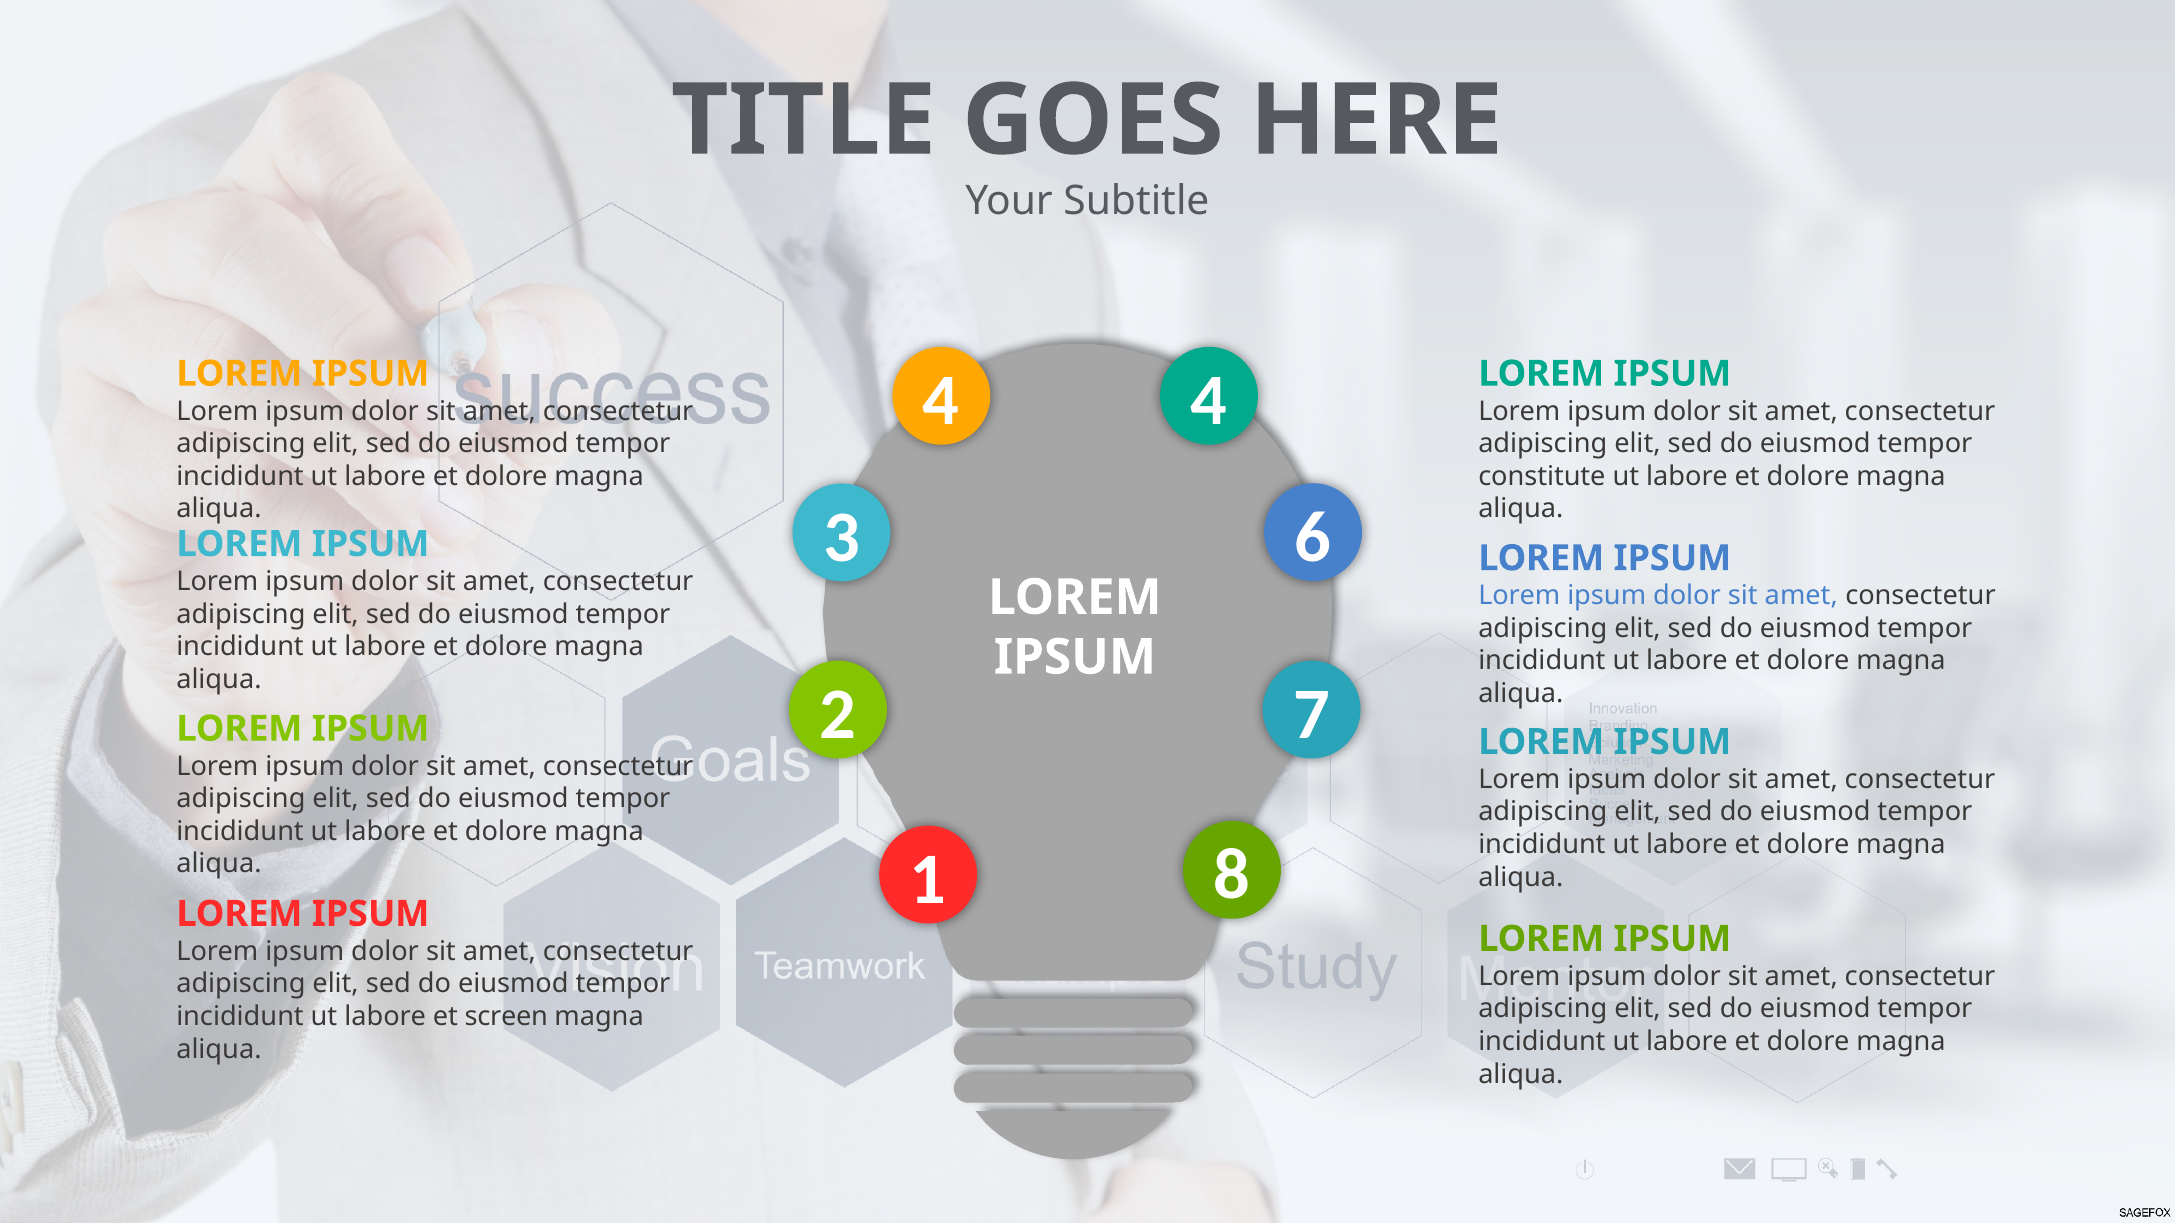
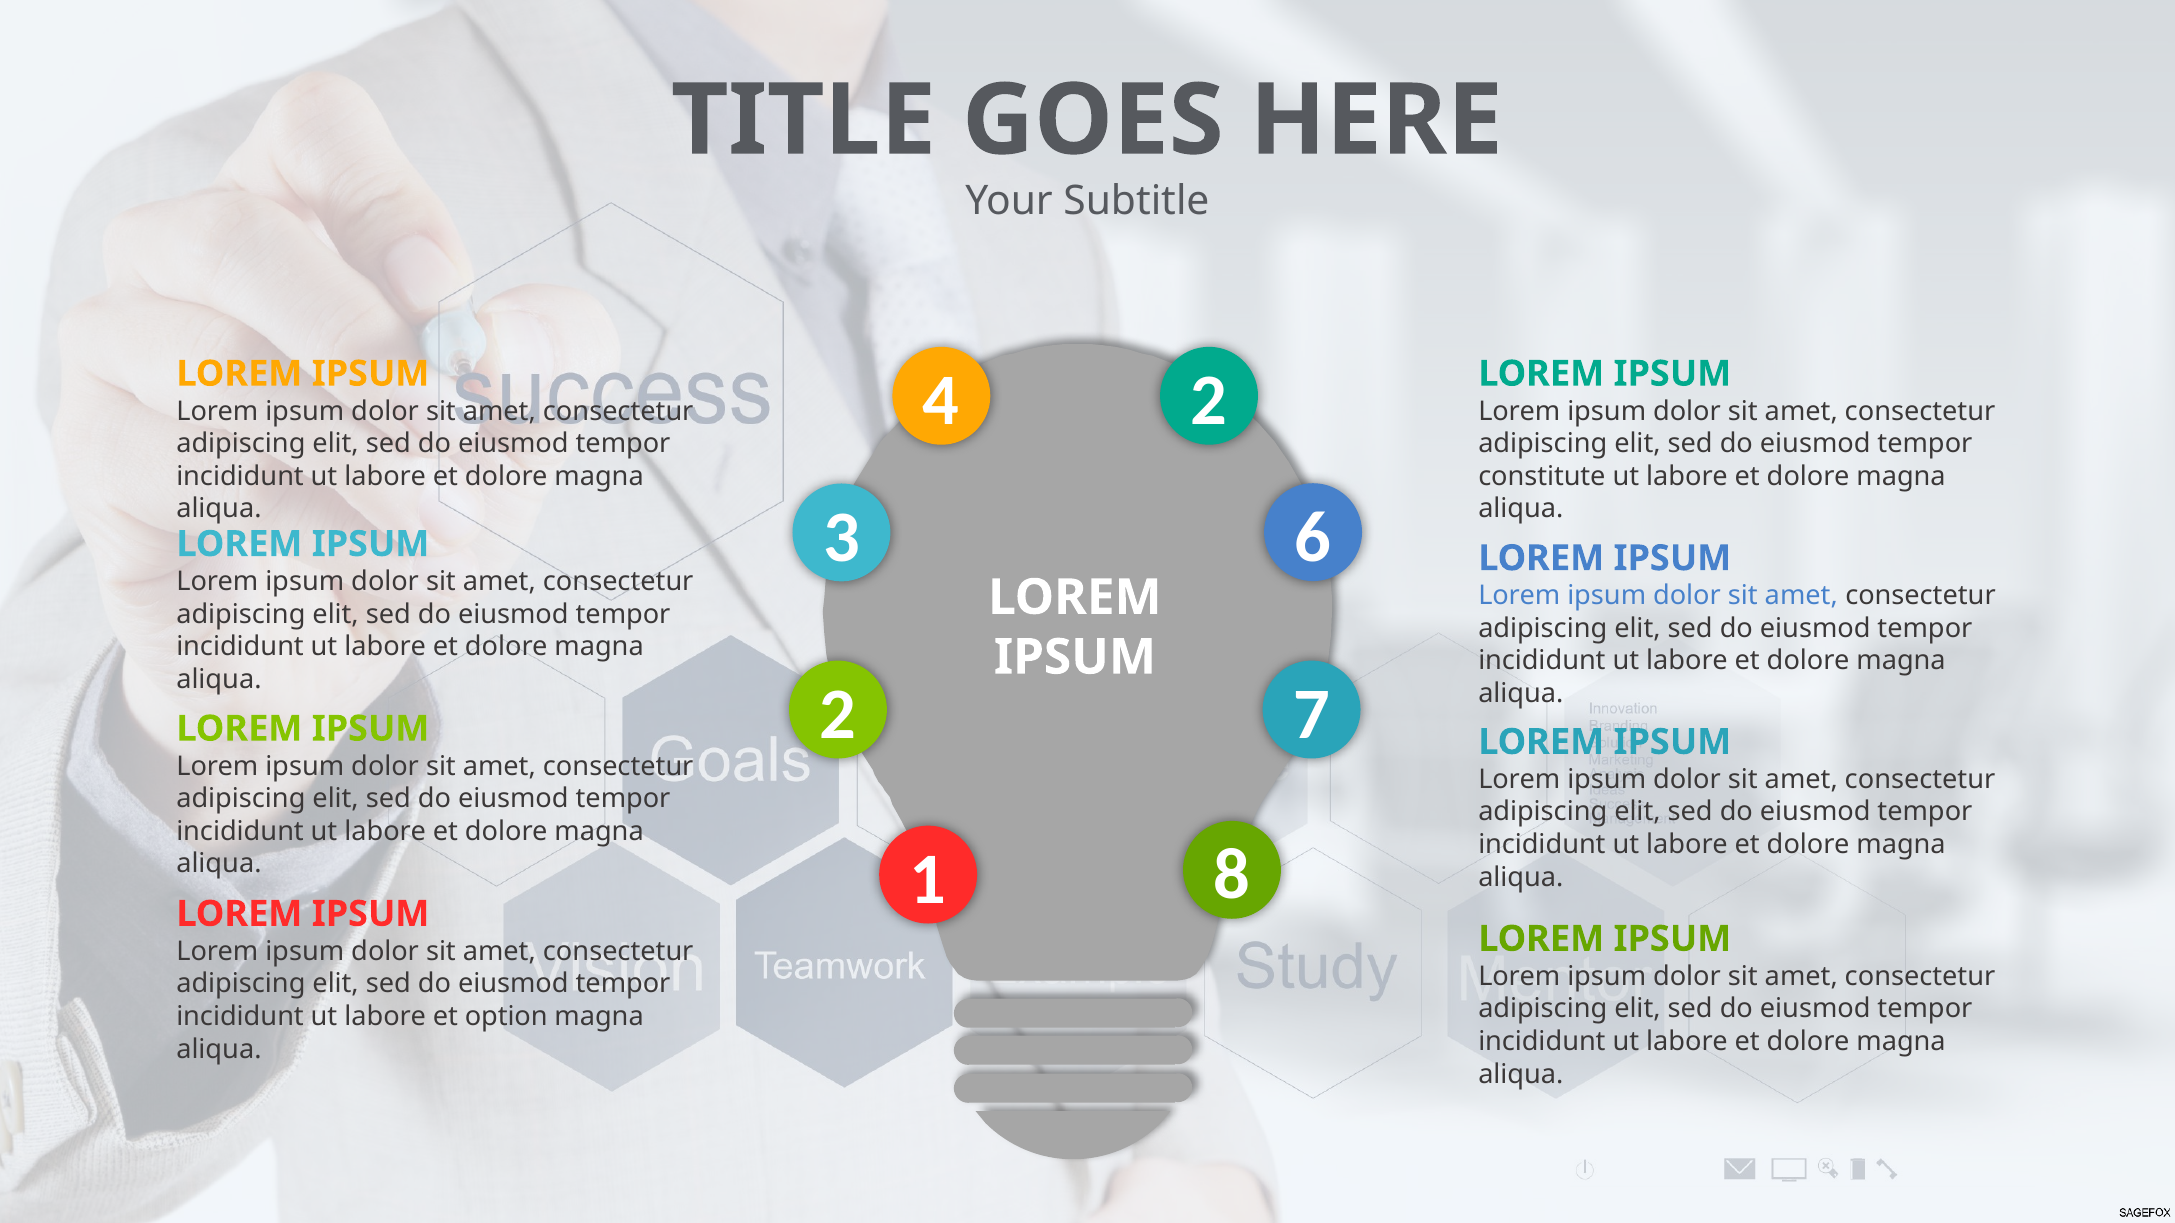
4 4: 4 -> 2 (1209, 401)
screen: screen -> option (506, 1017)
